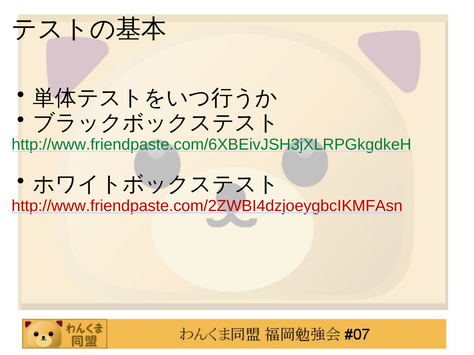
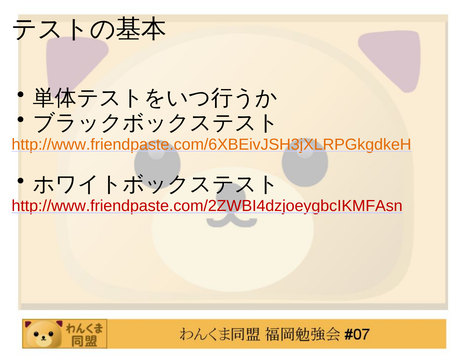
http://www.friendpaste.com/6XBEivJSH3jXLRPGkgdkeH colour: green -> orange (212, 145)
